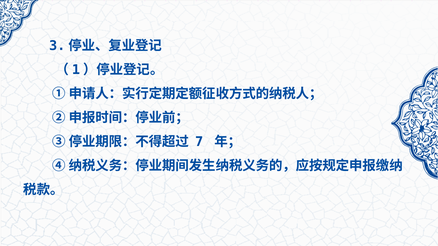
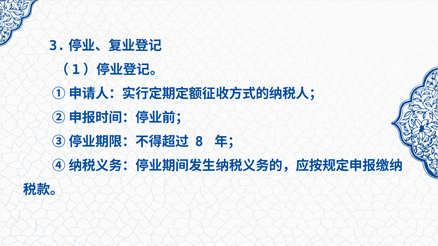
7: 7 -> 8 (199, 142)
